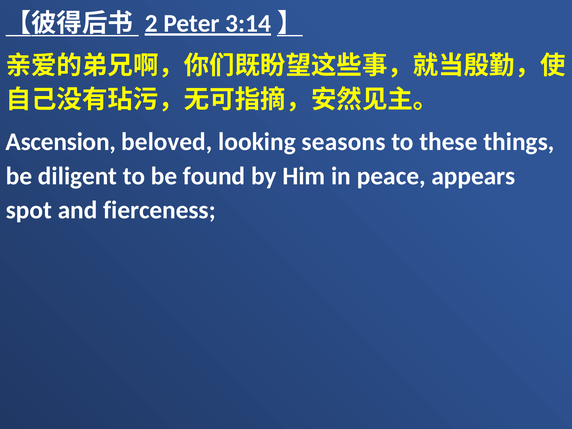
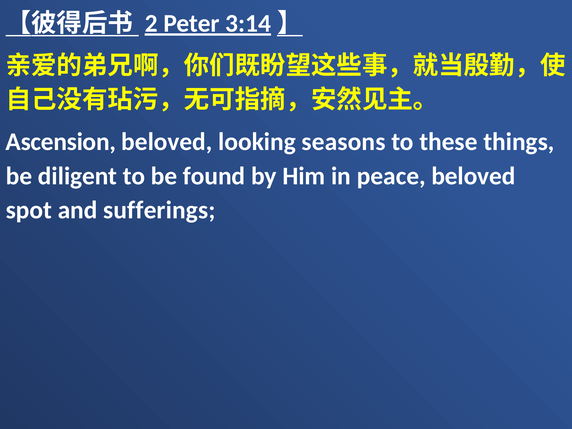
peace appears: appears -> beloved (473, 176)
fierceness: fierceness -> sufferings (159, 210)
